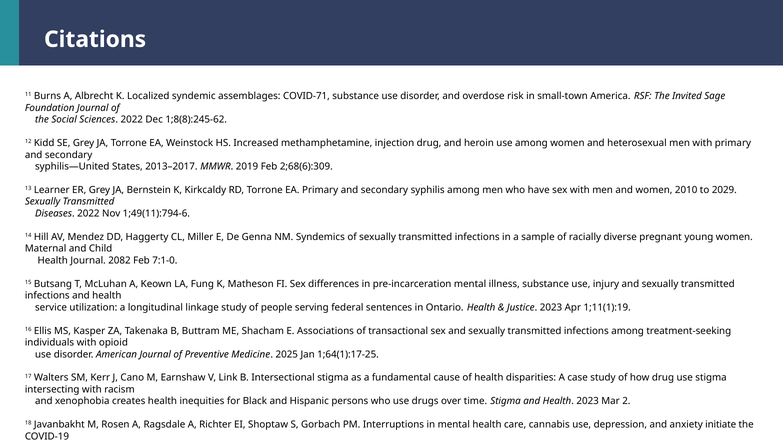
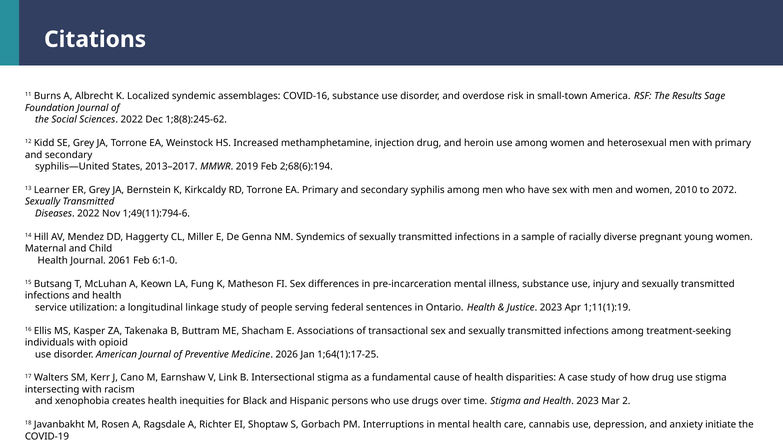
COVID-71: COVID-71 -> COVID-16 (306, 96)
Invited: Invited -> Results (687, 96)
2;68(6):309: 2;68(6):309 -> 2;68(6):194 (306, 167)
2029: 2029 -> 2072 (724, 190)
2082: 2082 -> 2061 (119, 261)
7:1-0: 7:1-0 -> 6:1-0 (165, 261)
2025: 2025 -> 2026 (287, 355)
